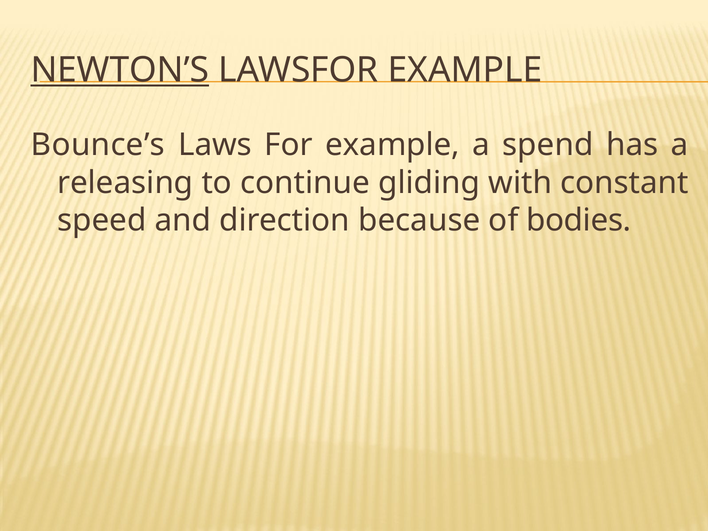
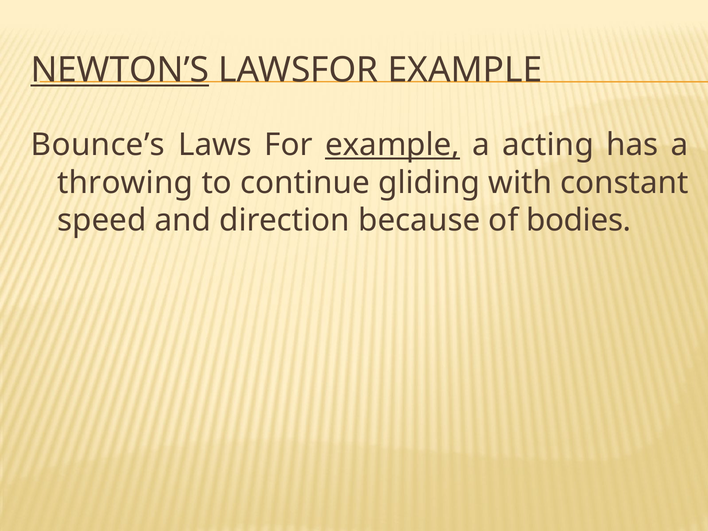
example underline: none -> present (393, 145)
spend: spend -> acting (548, 145)
releasing: releasing -> throwing (125, 183)
